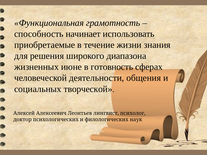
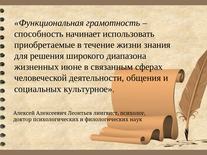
готовность: готовность -> связанным (112, 67)
творческой: творческой -> культурное (88, 89)
